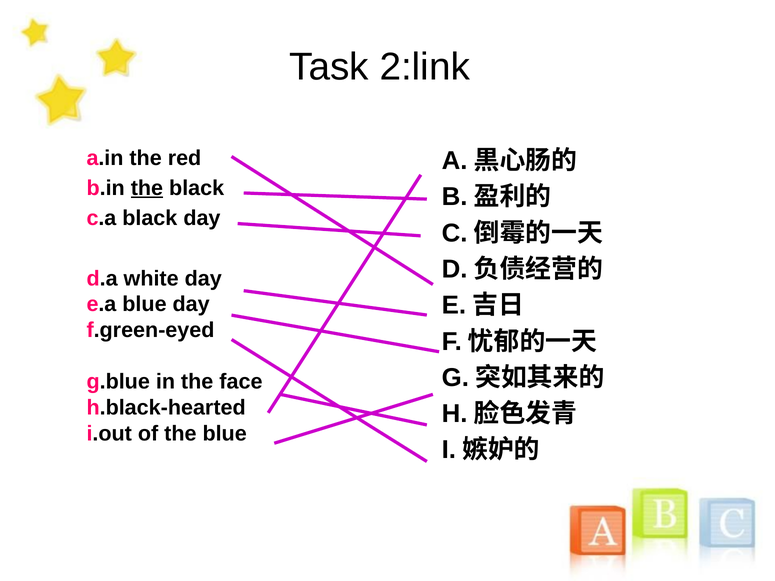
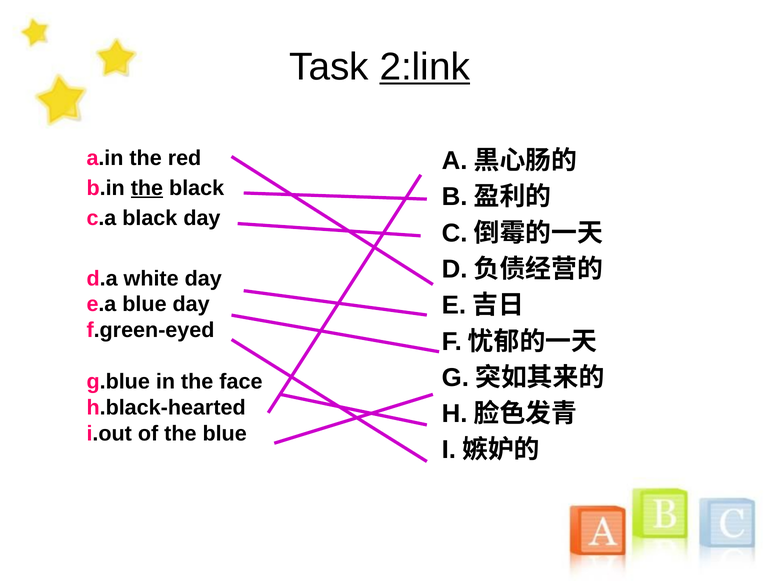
2:link underline: none -> present (425, 67)
